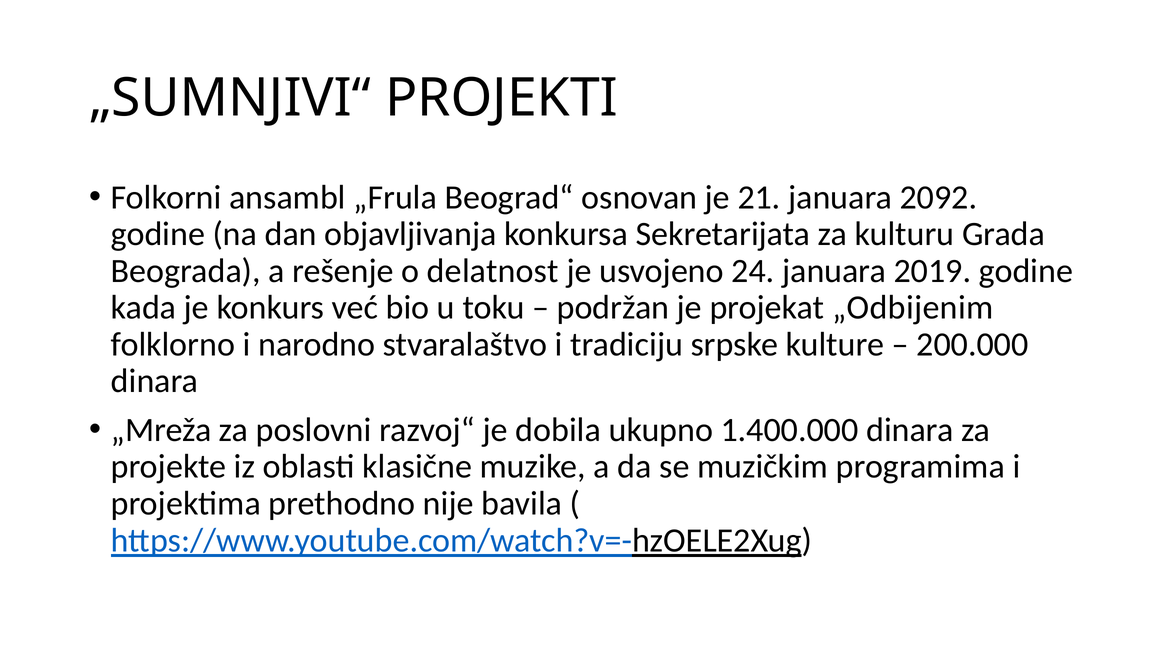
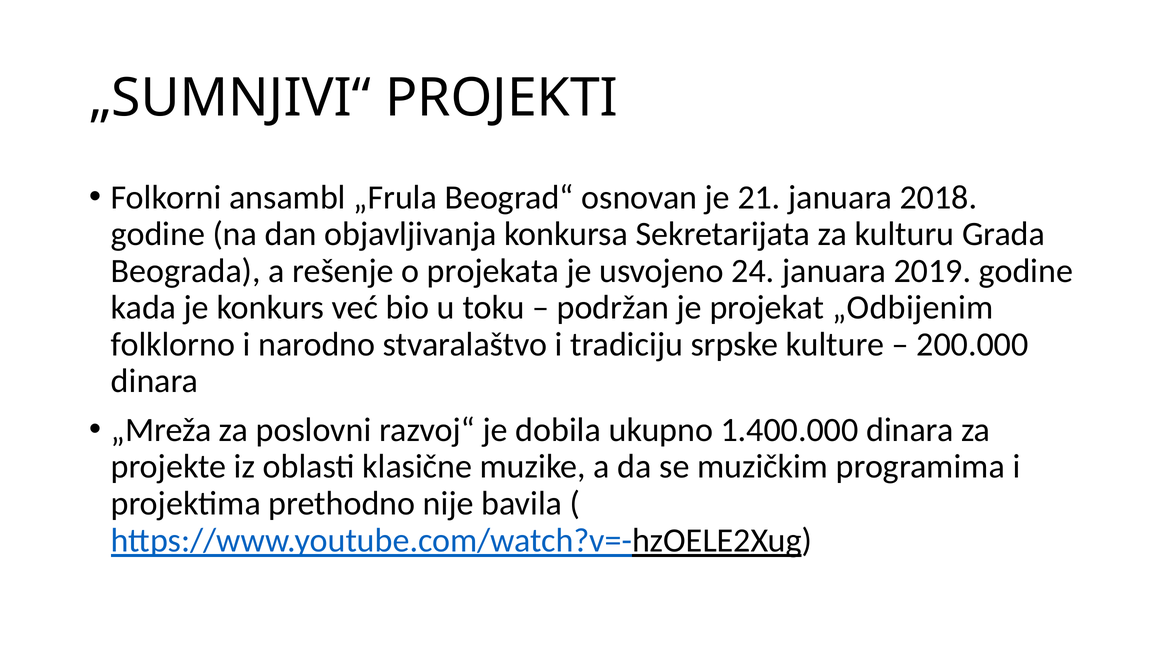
2092: 2092 -> 2018 (939, 197)
delatnost: delatnost -> projekata (493, 271)
